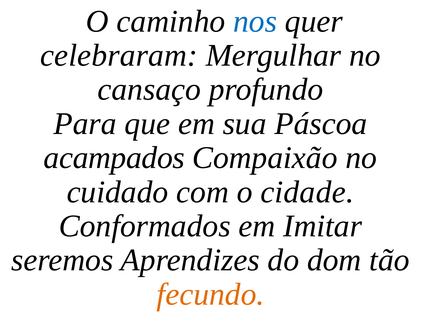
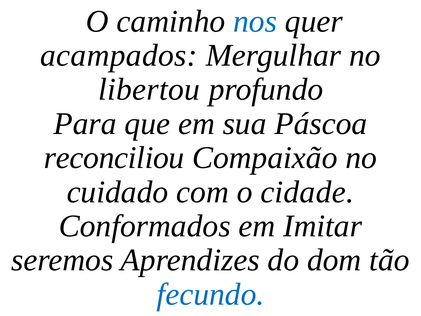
celebraram: celebraram -> acampados (119, 55)
cansaço: cansaço -> libertou (149, 89)
acampados: acampados -> reconciliou (114, 158)
fecundo colour: orange -> blue (210, 294)
